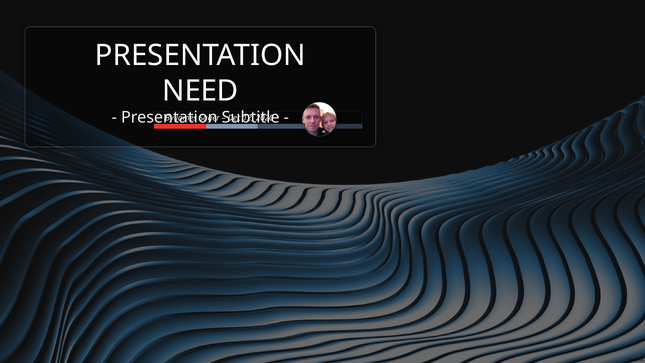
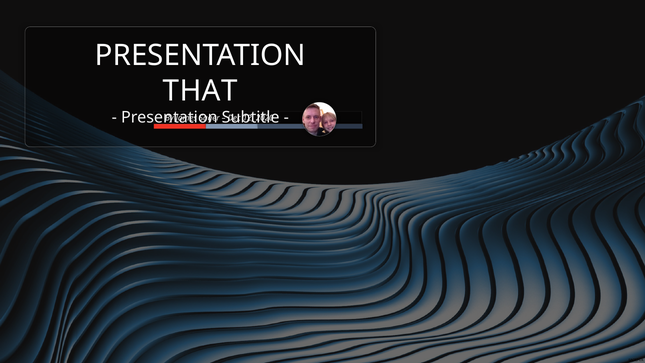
NEED: NEED -> THAT (200, 91)
